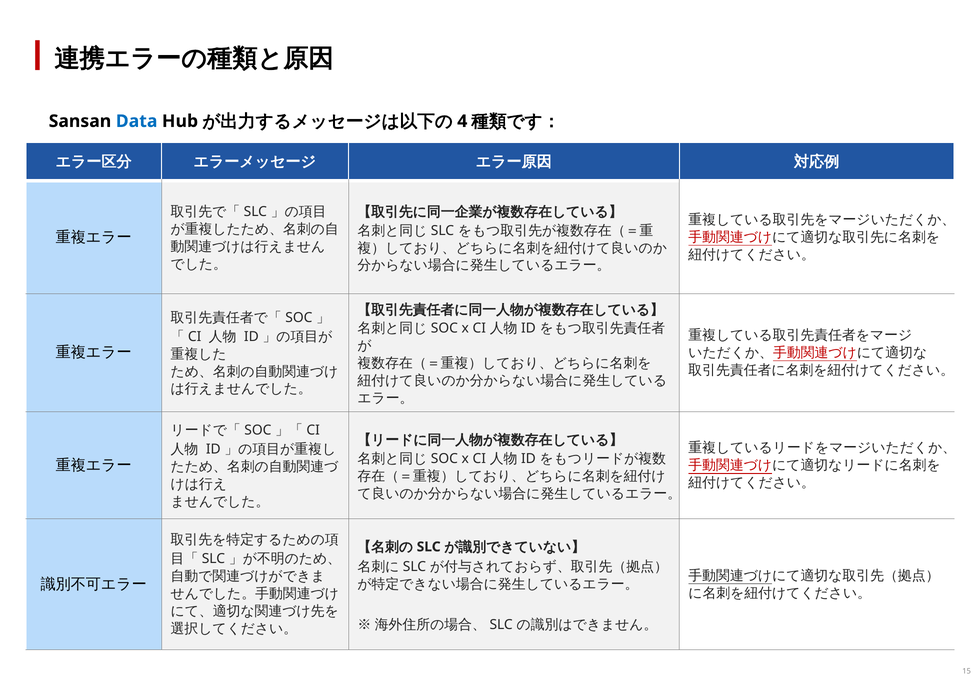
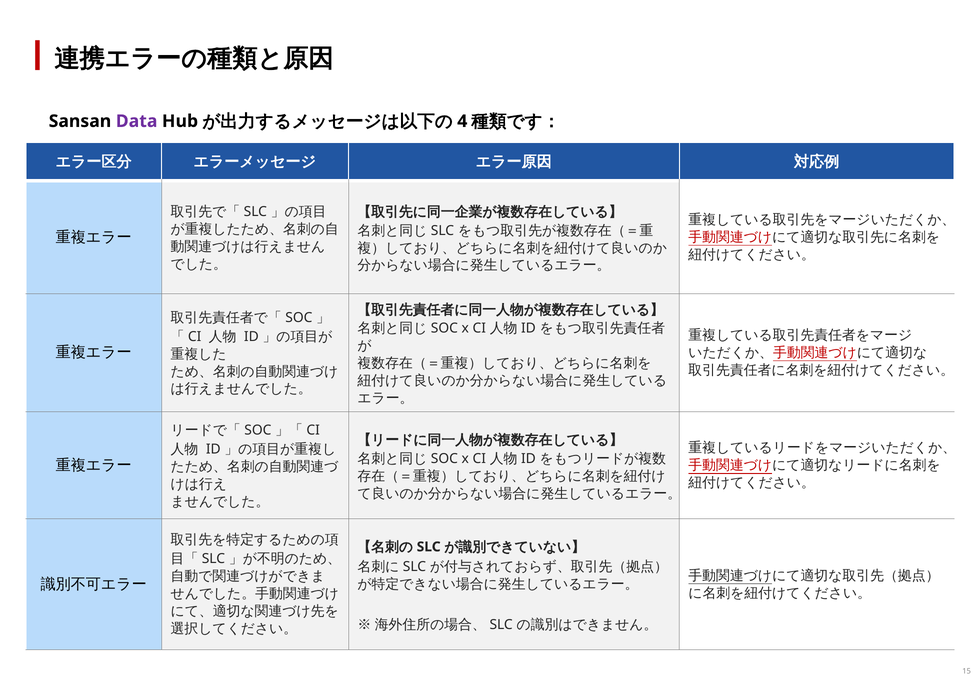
Data colour: blue -> purple (137, 121)
